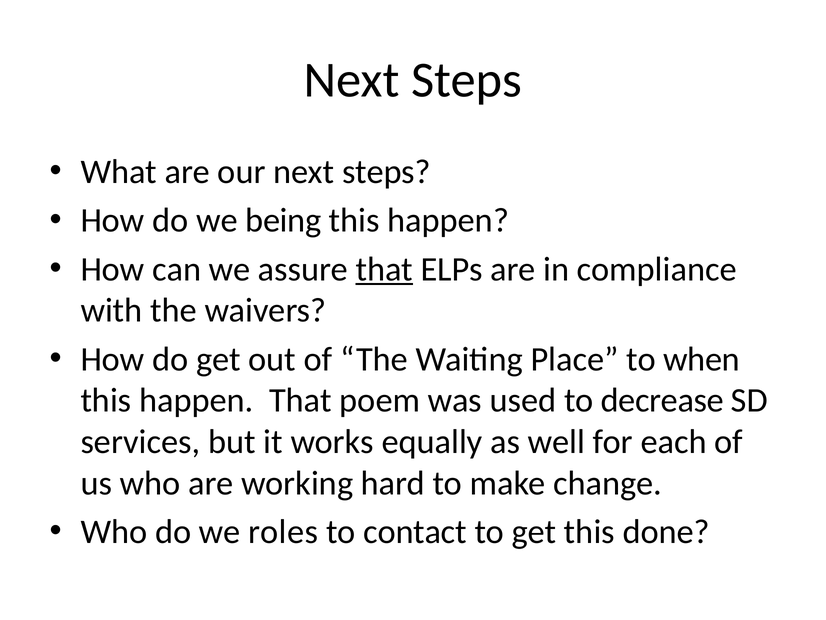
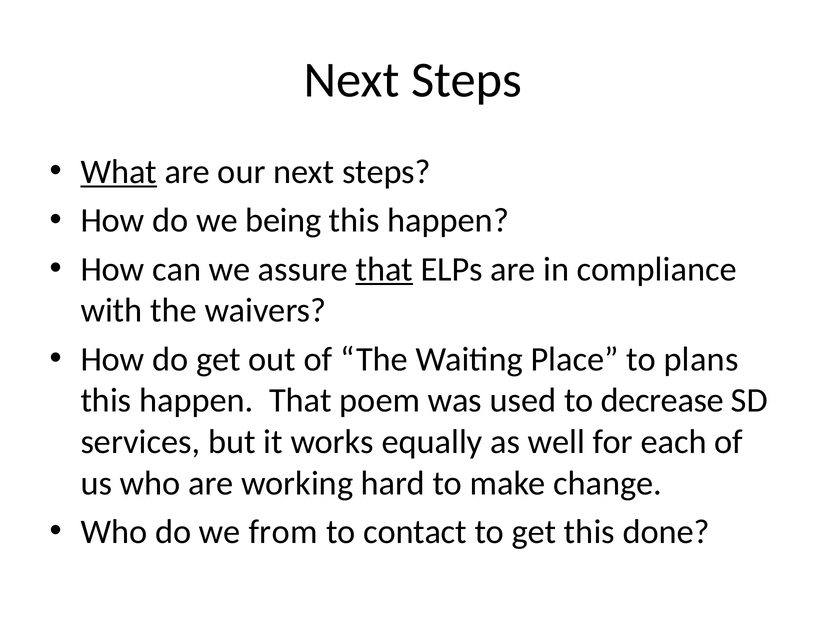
What underline: none -> present (119, 172)
when: when -> plans (701, 359)
roles: roles -> from (283, 532)
